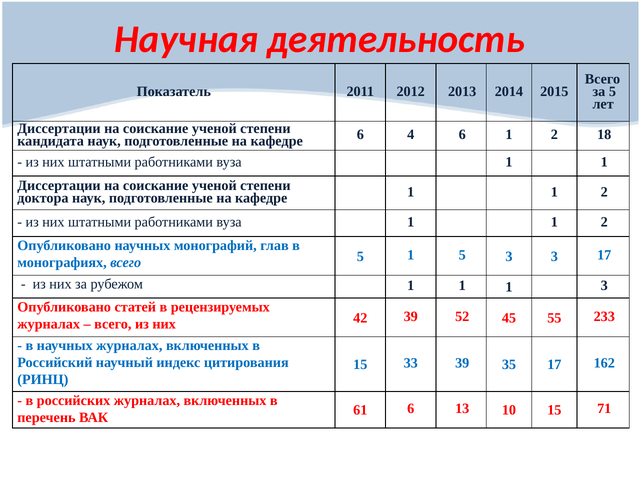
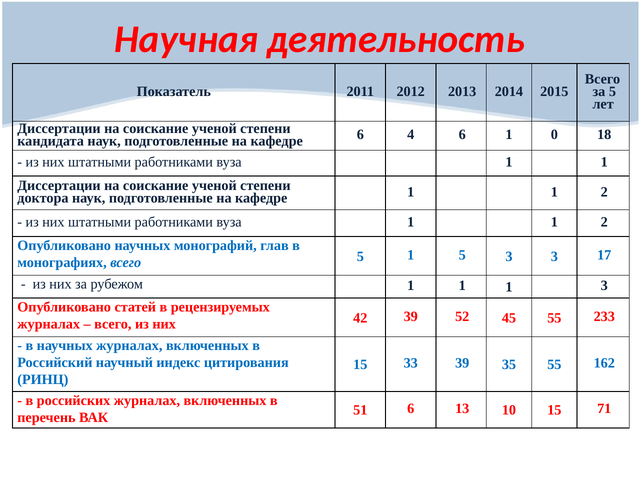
6 1 2: 2 -> 0 (554, 135)
35 17: 17 -> 55 (554, 365)
61: 61 -> 51 (360, 410)
